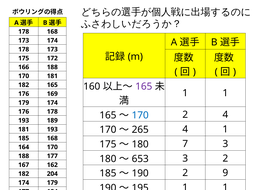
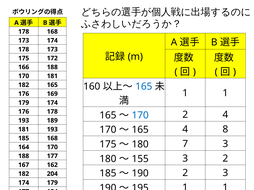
165 colour: purple -> blue (144, 87)
265: 265 -> 165 (140, 130)
4 1: 1 -> 8 (225, 130)
653: 653 -> 155 (140, 159)
2 9: 9 -> 3 (225, 173)
